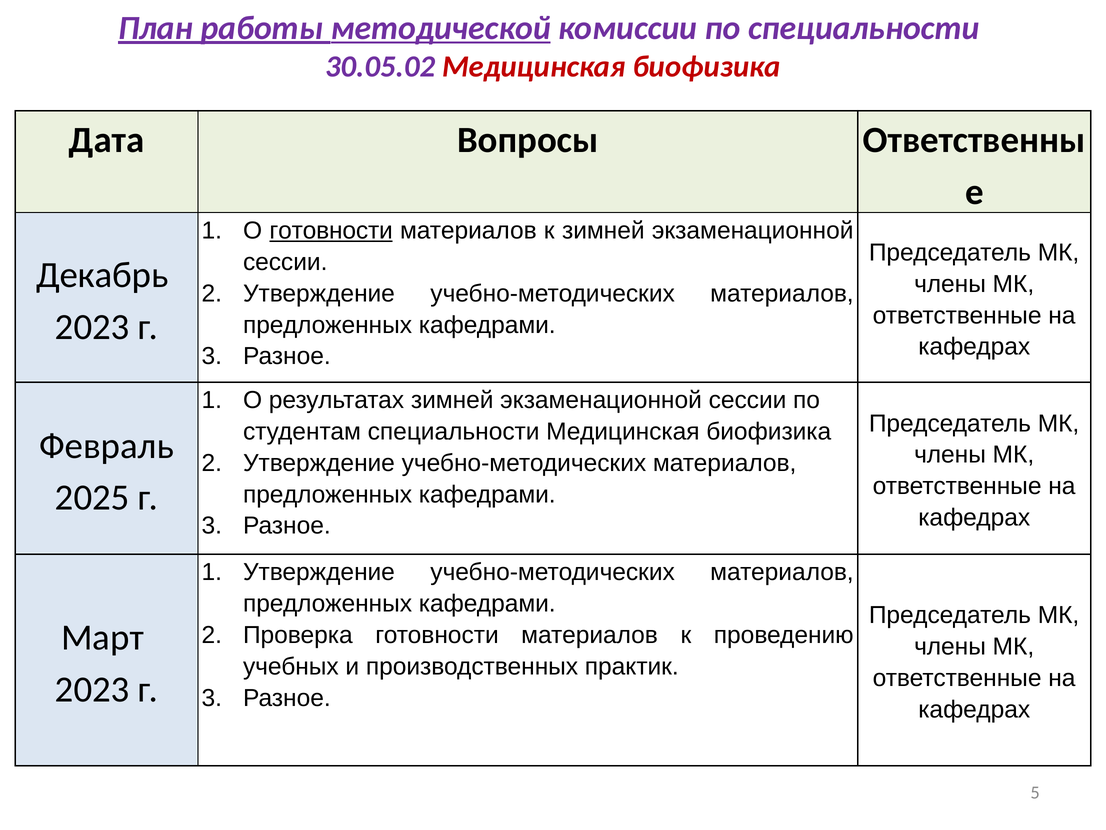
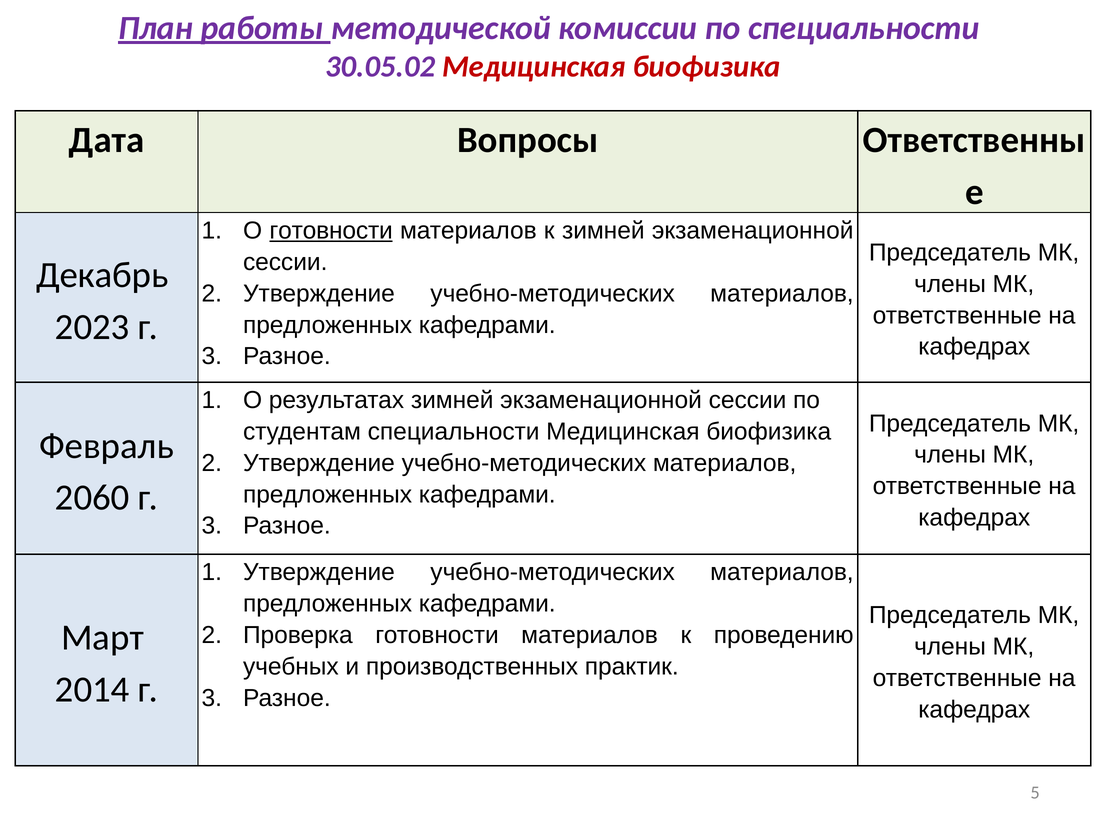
методической underline: present -> none (441, 28)
2025: 2025 -> 2060 (92, 497)
2023: 2023 -> 2014 (92, 689)
